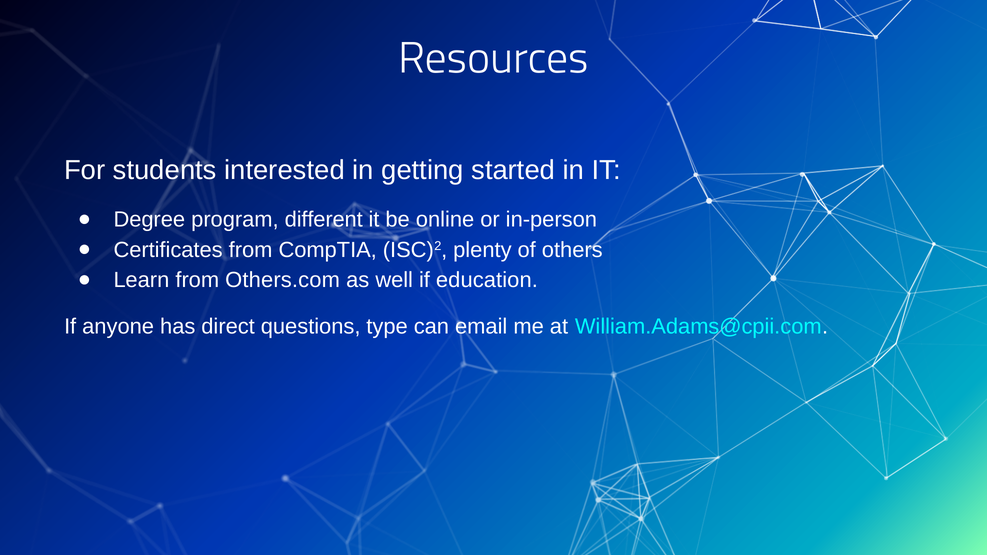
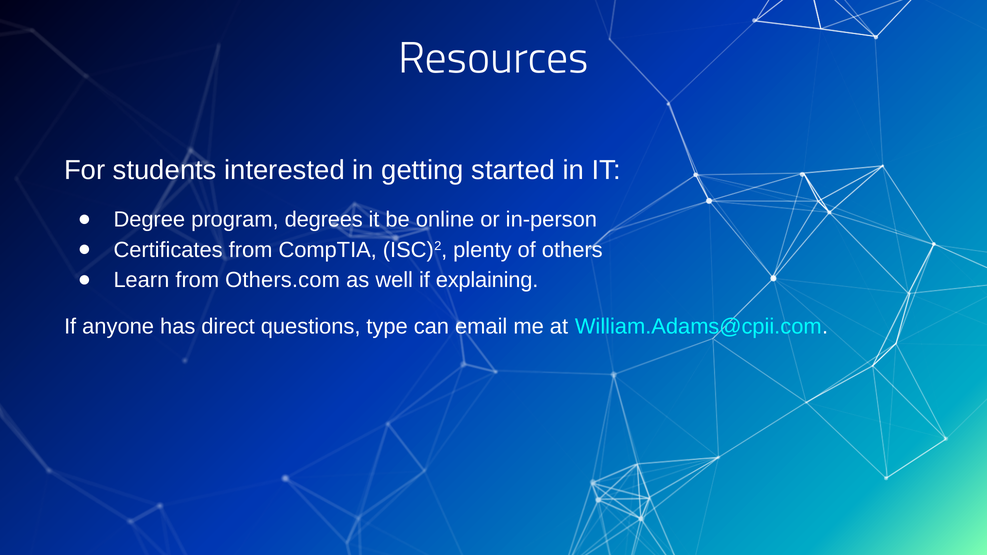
different: different -> degrees (324, 220)
education: education -> explaining (487, 280)
